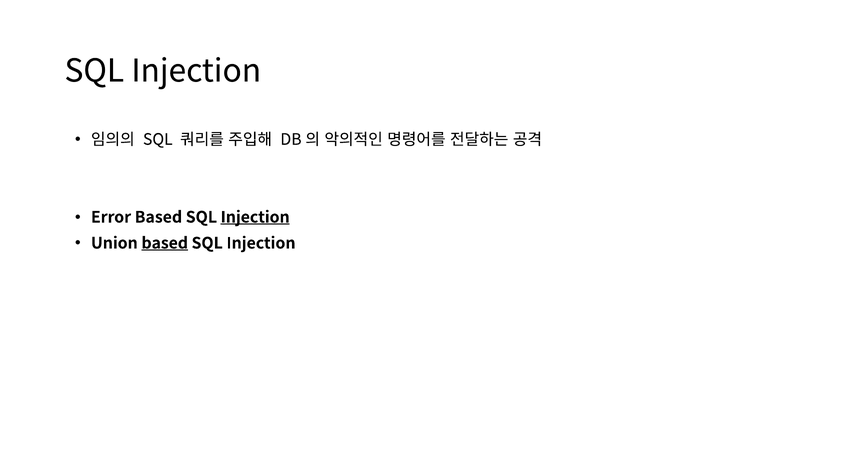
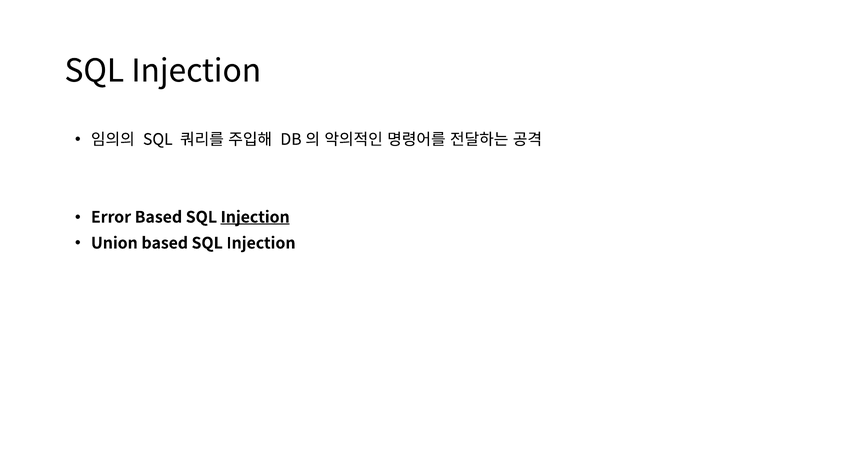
based underline: present -> none (165, 243)
